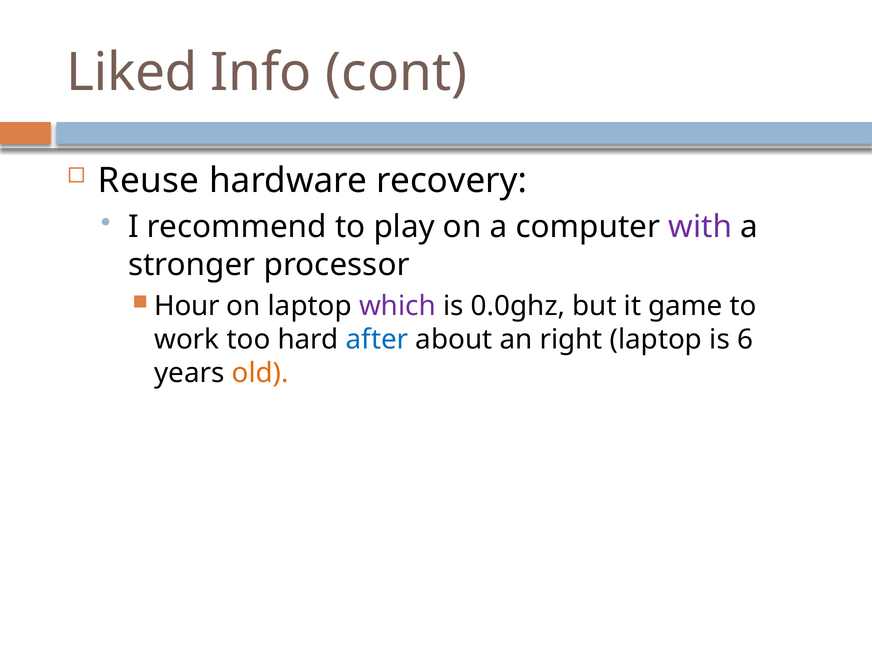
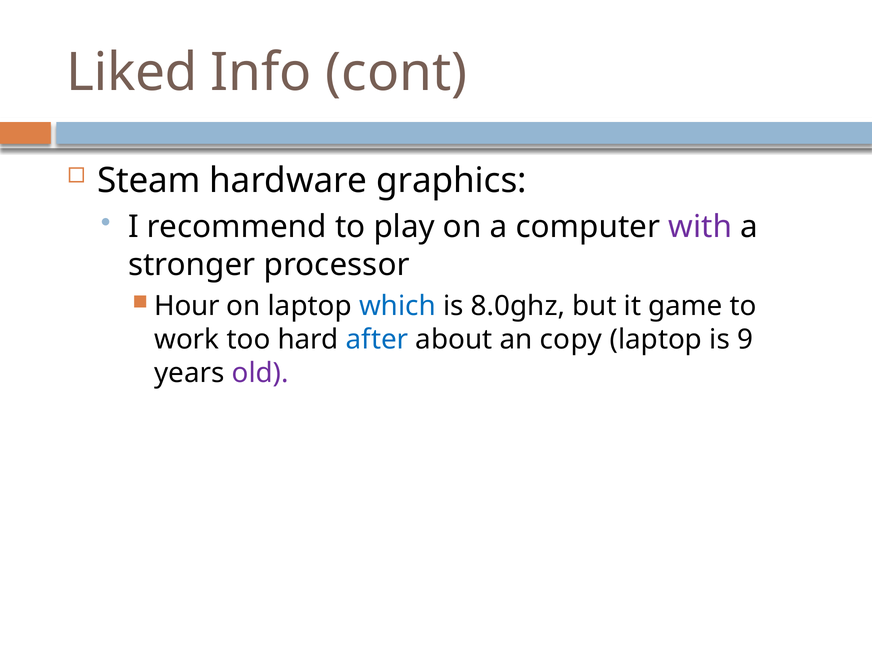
Reuse: Reuse -> Steam (149, 180)
recovery: recovery -> graphics (451, 180)
which colour: purple -> blue (397, 306)
0.0ghz: 0.0ghz -> 8.0ghz (518, 306)
right: right -> copy (571, 340)
6: 6 -> 9 (745, 340)
old colour: orange -> purple (260, 373)
